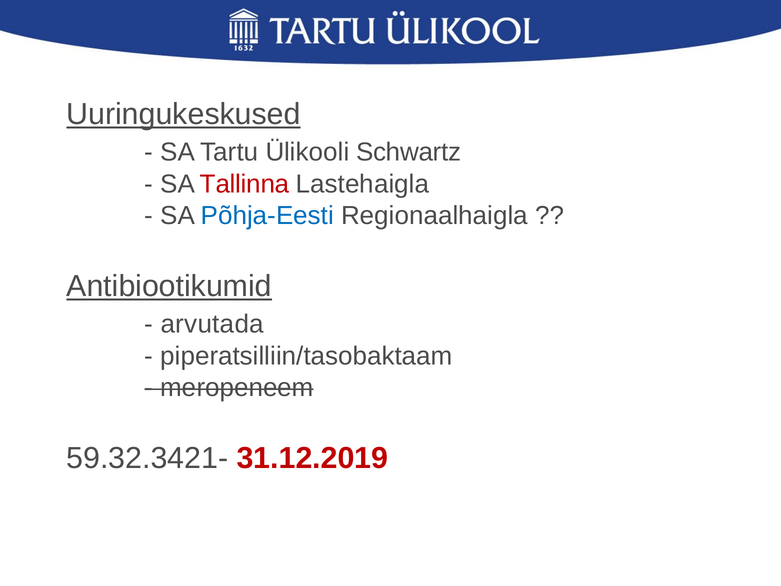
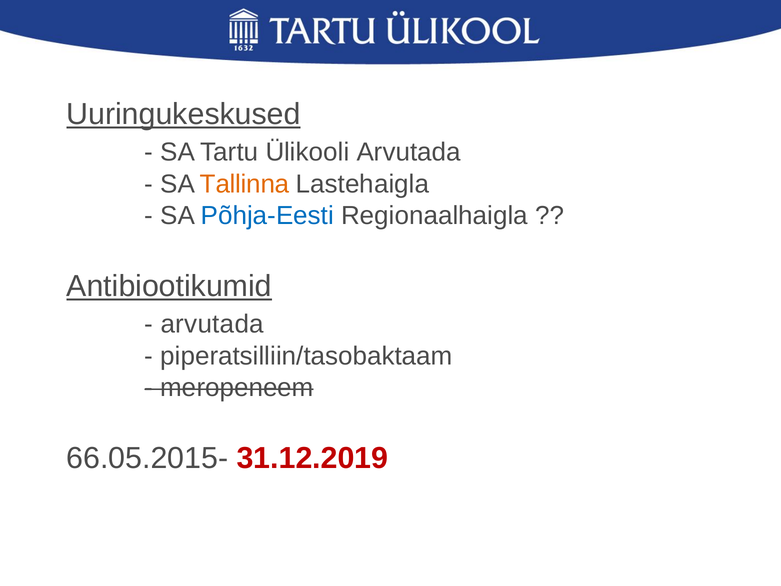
Ülikooli Schwartz: Schwartz -> Arvutada (409, 152)
Tallinna colour: red -> orange (245, 184)
59.32.3421-: 59.32.3421- -> 66.05.2015- (147, 458)
